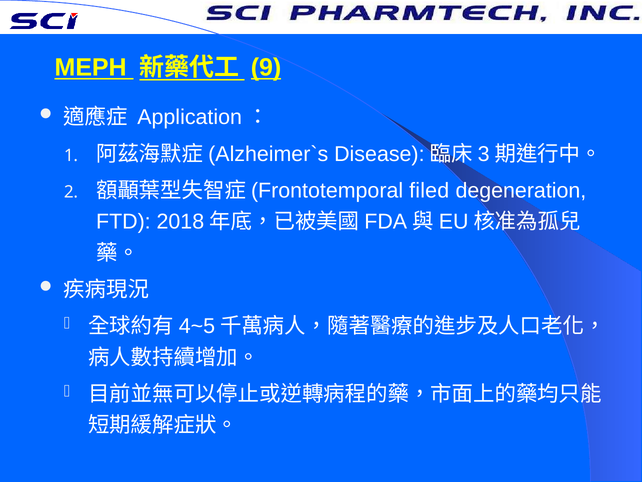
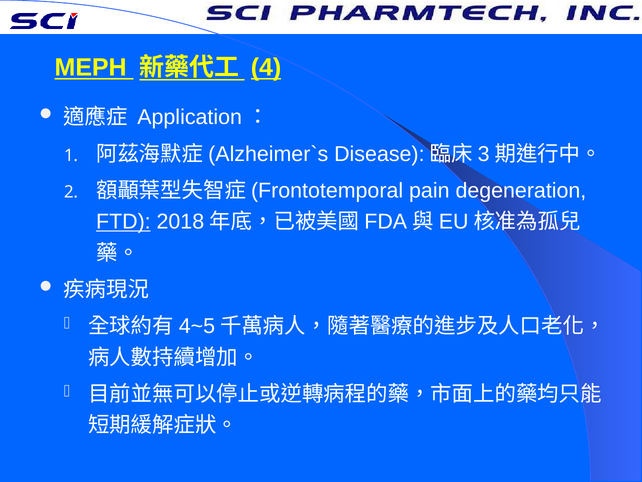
9: 9 -> 4 (266, 68)
filed: filed -> pain (429, 190)
FTD underline: none -> present (123, 222)
